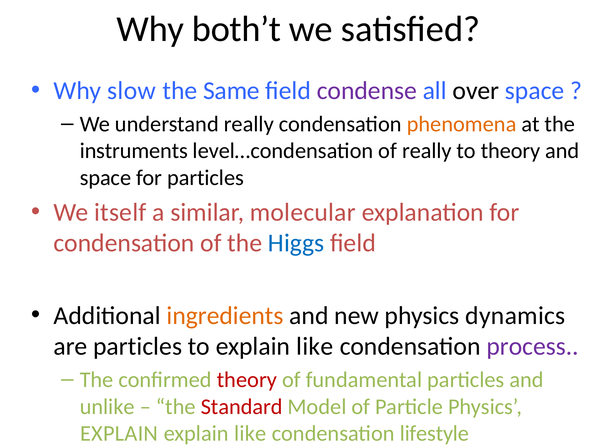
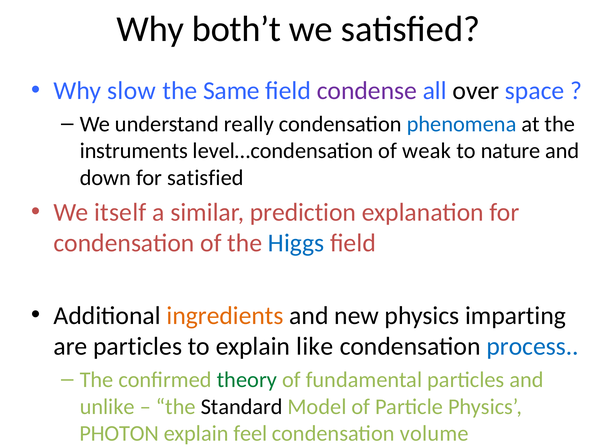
phenomena colour: orange -> blue (462, 124)
of really: really -> weak (427, 151)
to theory: theory -> nature (510, 151)
space: space -> down (105, 178)
for particles: particles -> satisfied (205, 178)
molecular: molecular -> prediction (303, 212)
dynamics: dynamics -> imparting (515, 315)
process colour: purple -> blue (533, 346)
theory colour: red -> green (247, 380)
Standard colour: red -> black (242, 406)
EXPLAIN: EXPLAIN -> PHOTON (119, 433)
like: like -> feel (250, 433)
lifestyle: lifestyle -> volume (434, 433)
